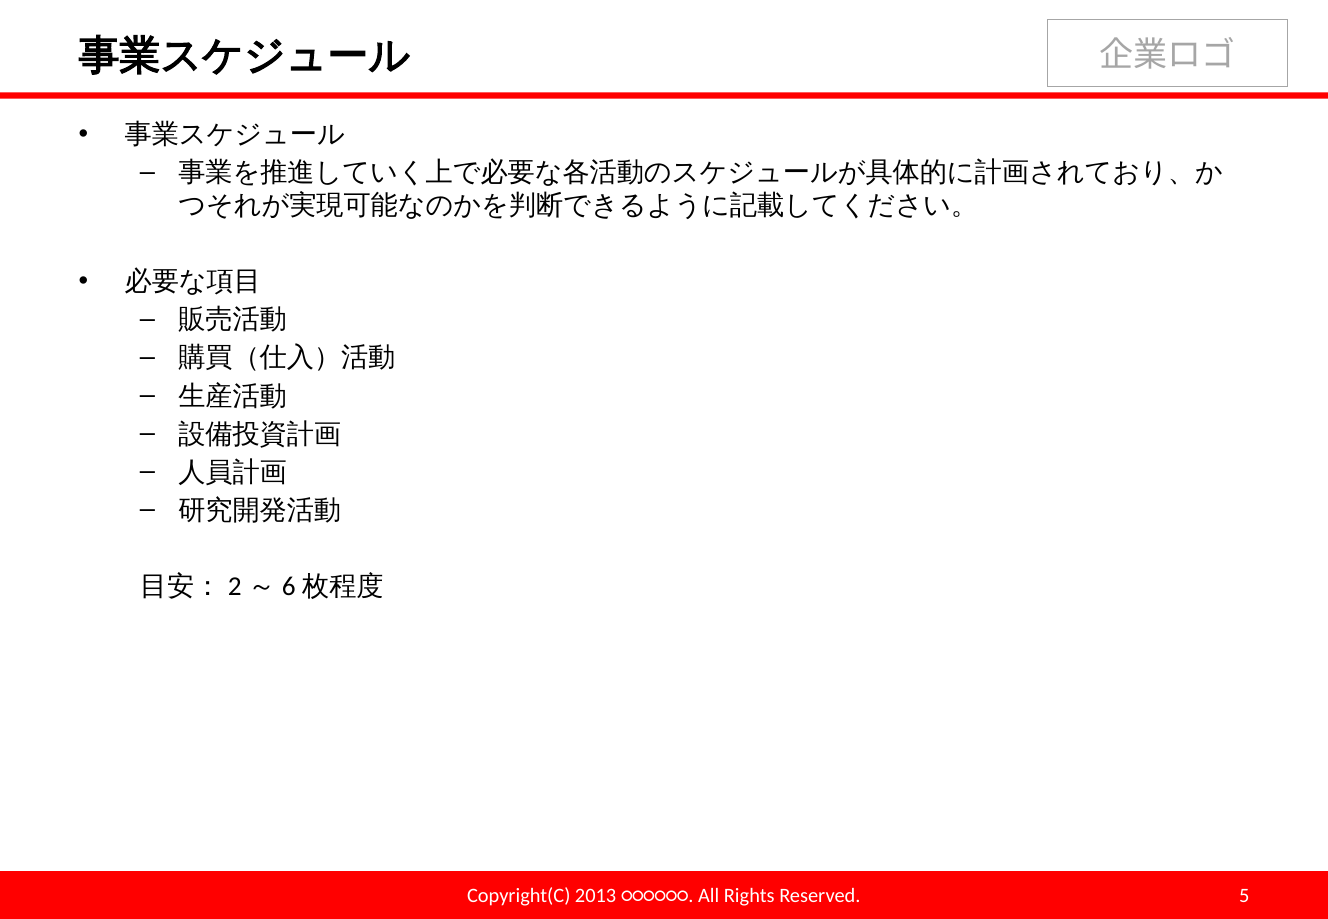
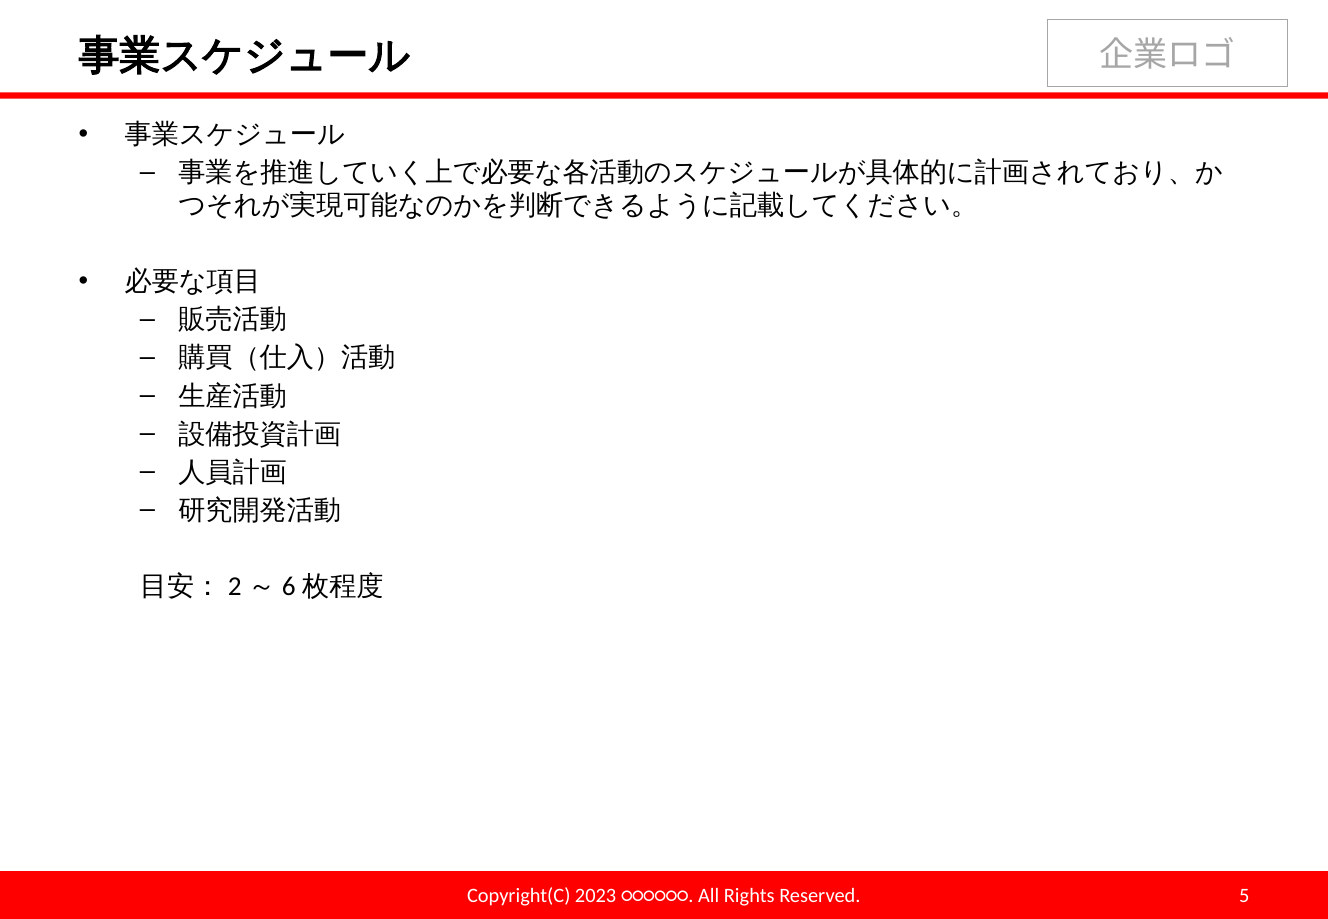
2013: 2013 -> 2023 (596, 896)
